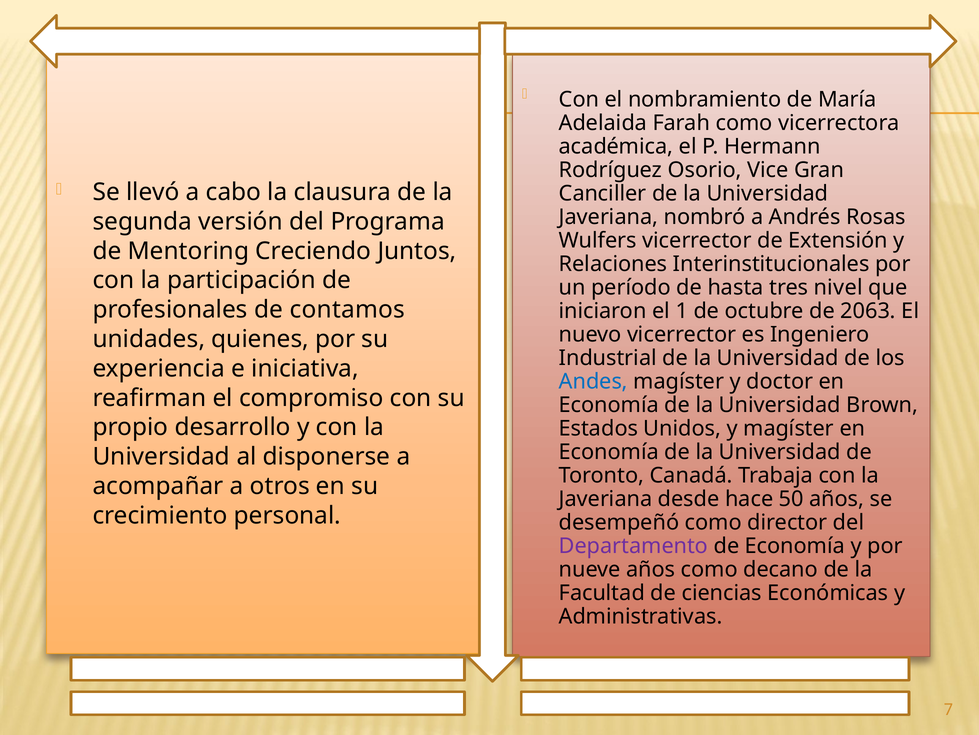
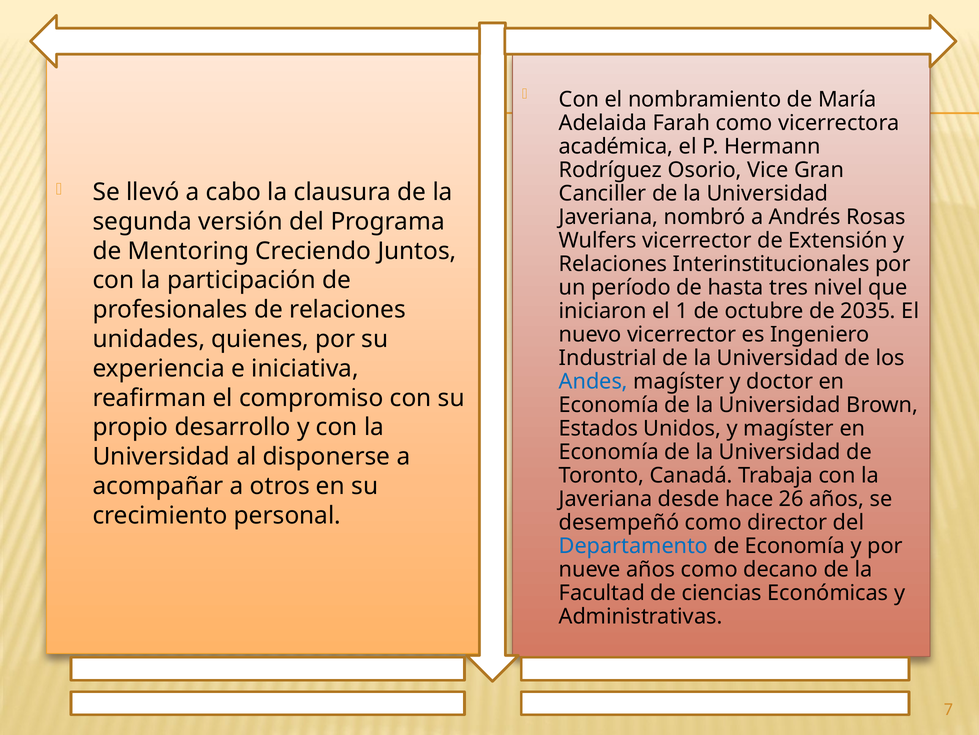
de contamos: contamos -> relaciones (347, 309)
2063: 2063 -> 2035 (868, 311)
50: 50 -> 26 (791, 498)
Departamento colour: purple -> blue (633, 545)
